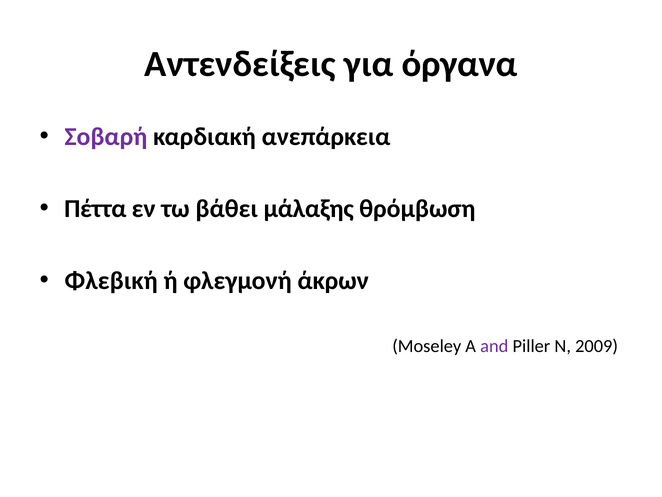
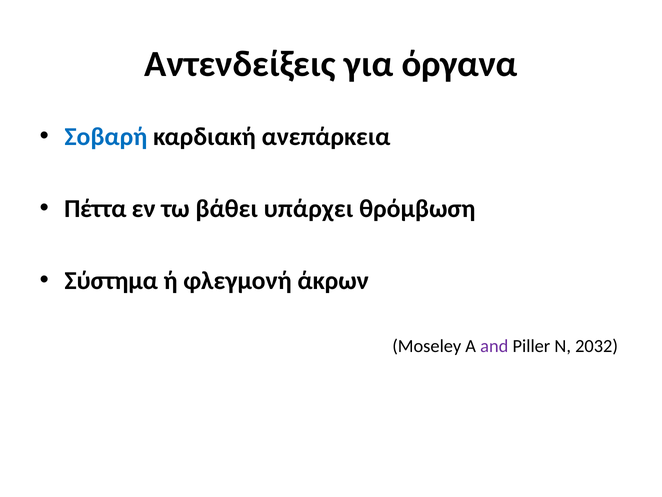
Σοβαρή colour: purple -> blue (106, 136)
μάλαξης: μάλαξης -> υπάρχει (308, 208)
Φλεβική: Φλεβική -> Σύστημα (111, 280)
2009: 2009 -> 2032 (597, 346)
